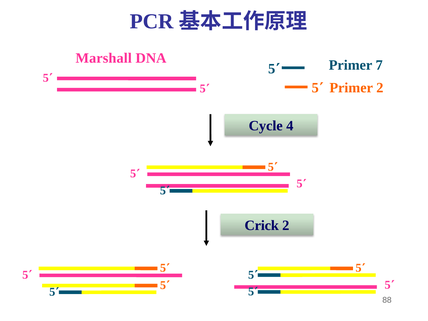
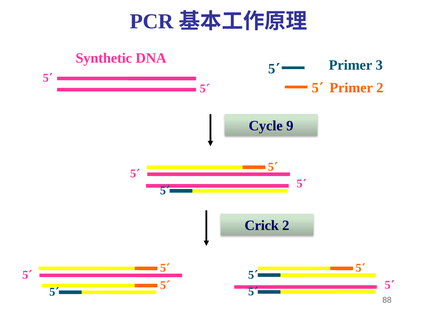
Marshall: Marshall -> Synthetic (104, 58)
7: 7 -> 3 (379, 65)
4: 4 -> 9 (290, 126)
